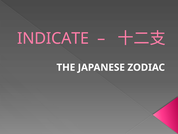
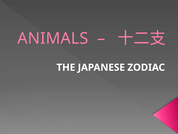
INDICATE: INDICATE -> ANIMALS (53, 38)
